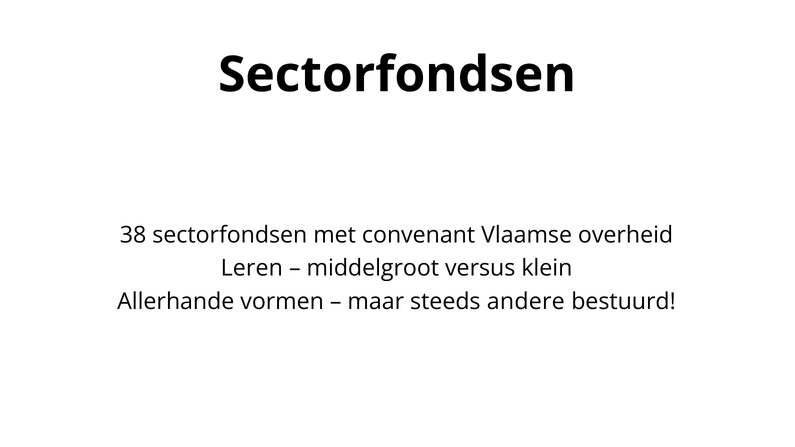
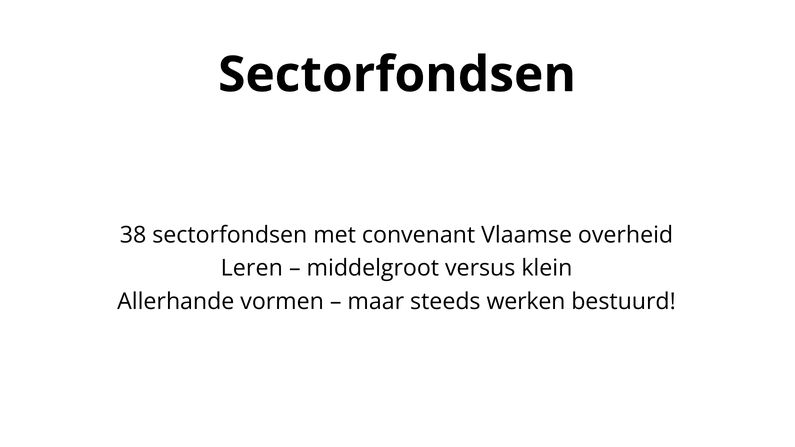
andere: andere -> werken (526, 302)
